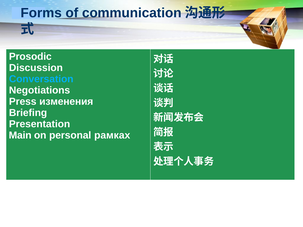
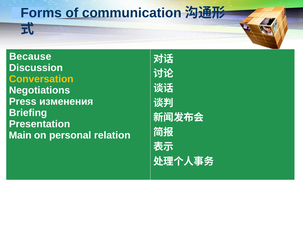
Prosodic: Prosodic -> Because (30, 57)
Conversation colour: light blue -> yellow (41, 79)
рамках: рамках -> relation (112, 135)
